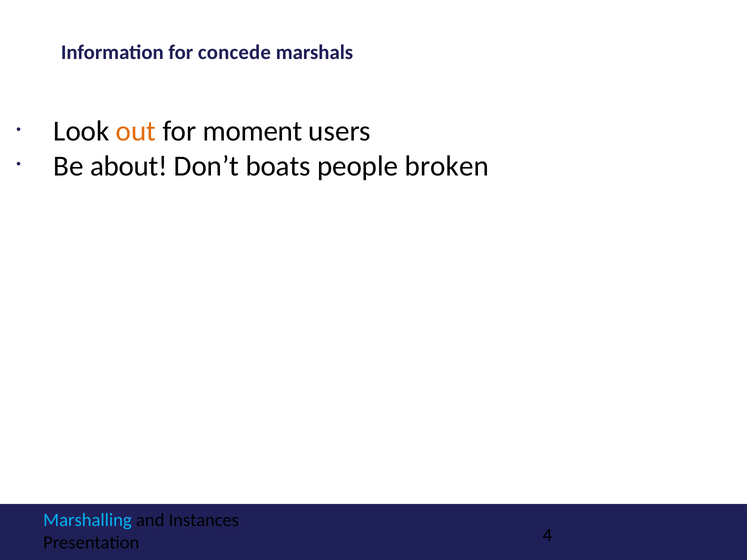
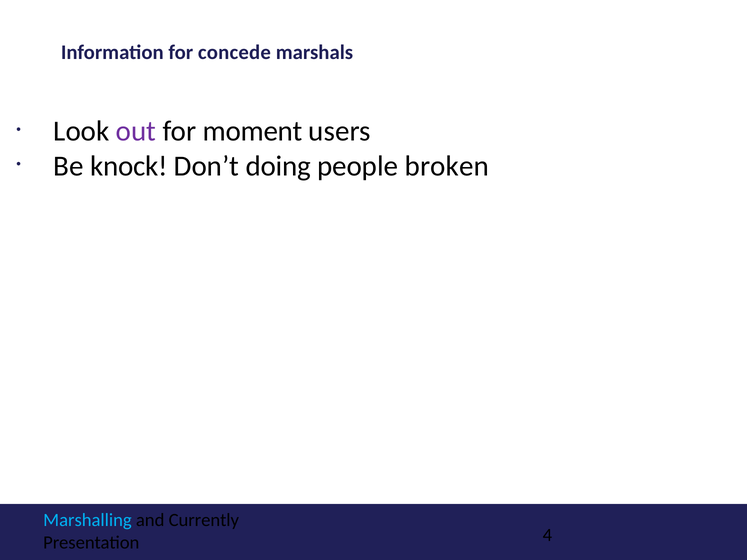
out colour: orange -> purple (136, 131)
about: about -> knock (129, 166)
boats: boats -> doing (278, 166)
Instances: Instances -> Currently (204, 521)
